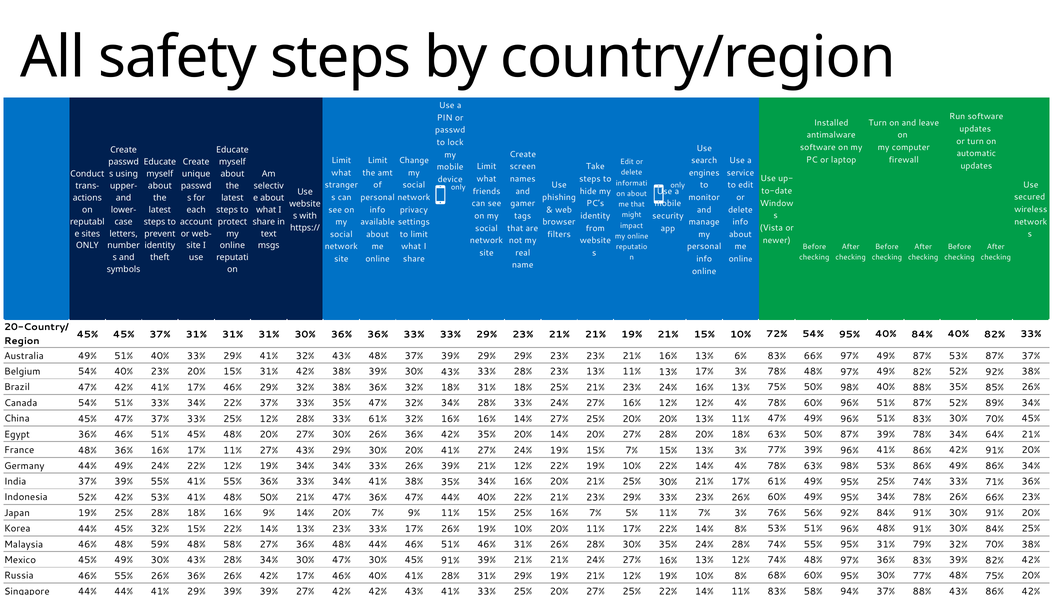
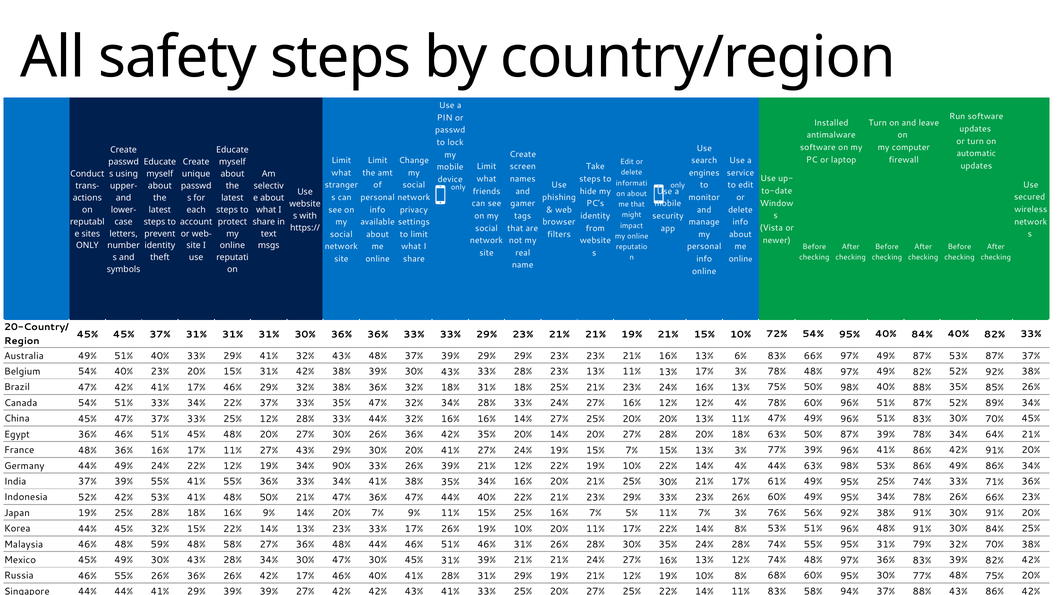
33% 61%: 61% -> 44% (378, 419)
34% 34%: 34% -> 90% (341, 466)
14% 4% 78%: 78% -> 44% (777, 465)
56% 92% 84%: 84% -> 38% (886, 512)
45% 91%: 91% -> 31% (450, 560)
